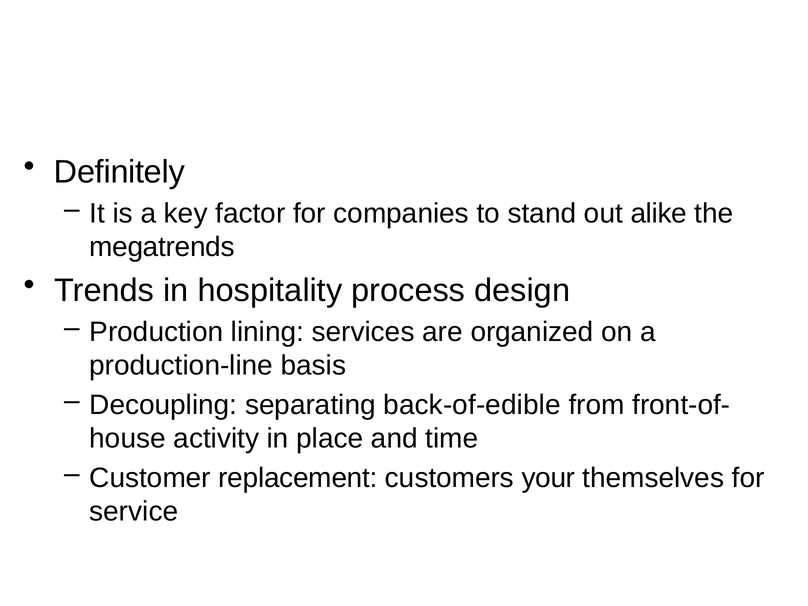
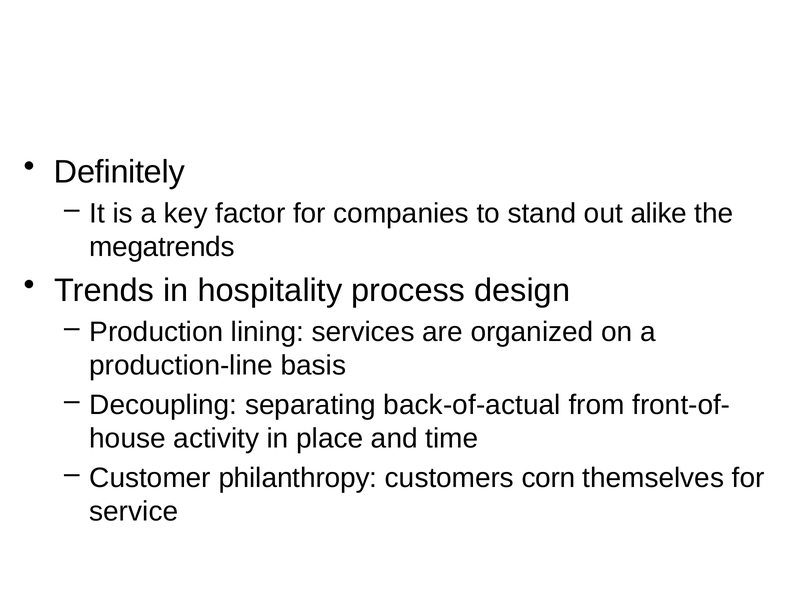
back-of-edible: back-of-edible -> back-of-actual (472, 405)
replacement: replacement -> philanthropy (298, 478)
your: your -> corn (548, 478)
